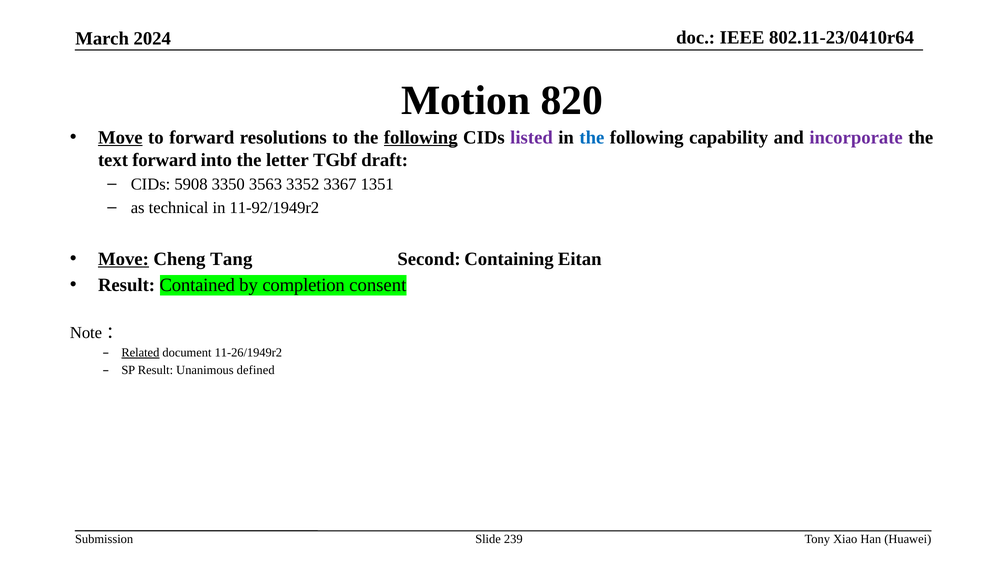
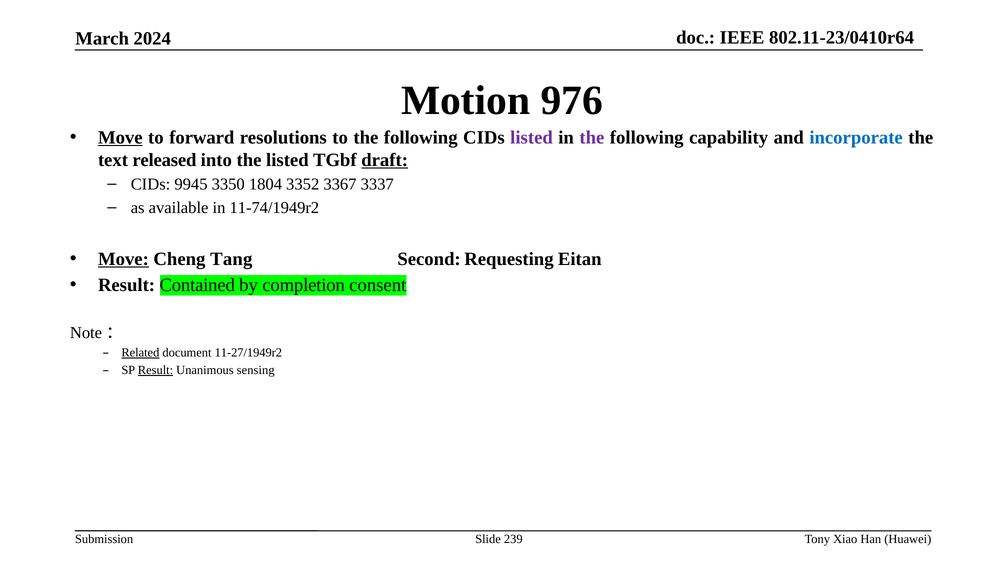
820: 820 -> 976 (572, 100)
following underline: present -> none (421, 137)
the colour: blue -> purple (592, 137)
incorporate colour: purple -> blue (856, 137)
text forward: forward -> released (164, 160)
the letter: letter -> listed (287, 160)
draft underline: none -> present (385, 160)
5908: 5908 -> 9945 (191, 184)
3563: 3563 -> 1804 (265, 184)
1351: 1351 -> 3337 (377, 184)
technical: technical -> available (179, 207)
11-92/1949r2: 11-92/1949r2 -> 11-74/1949r2 (274, 207)
Containing: Containing -> Requesting (509, 259)
11-26/1949r2: 11-26/1949r2 -> 11-27/1949r2 (248, 352)
Result underline: none -> present (155, 370)
defined: defined -> sensing (256, 370)
